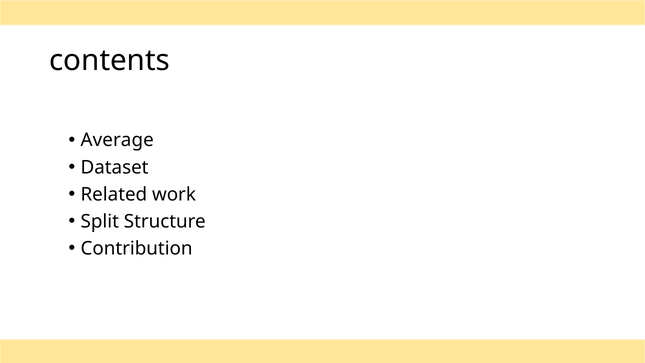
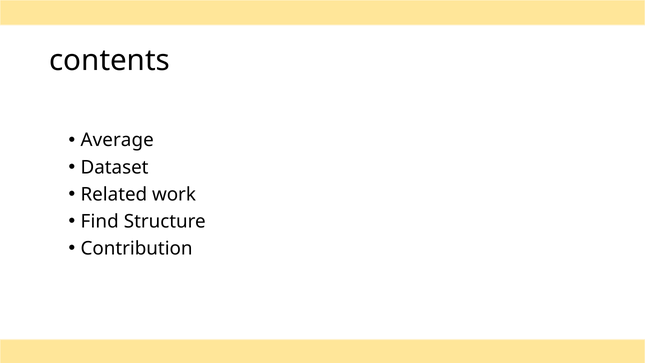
Split: Split -> Find (100, 221)
